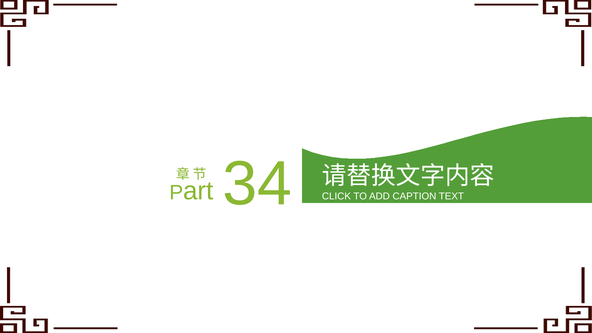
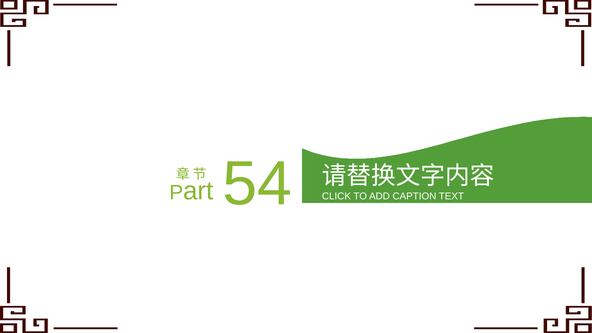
34: 34 -> 54 (257, 184)
